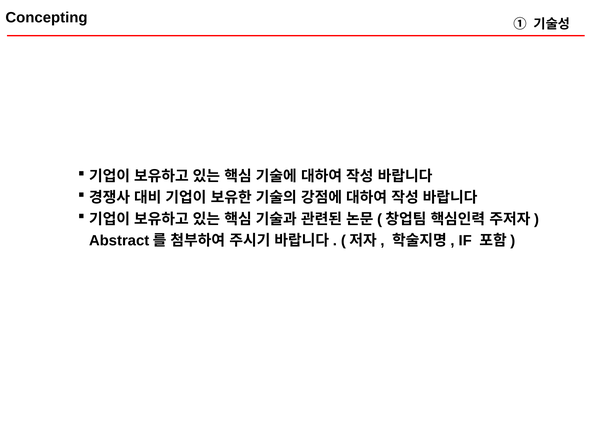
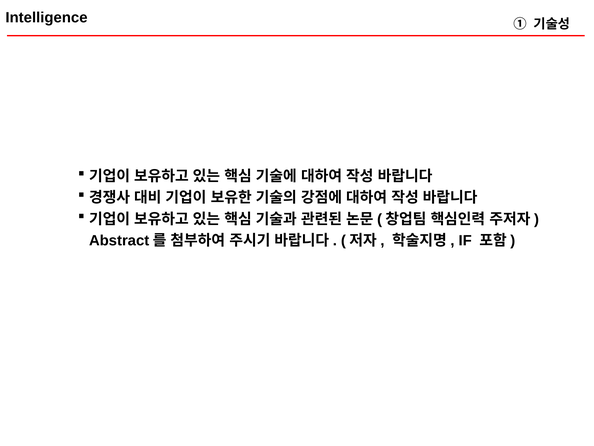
Concepting: Concepting -> Intelligence (46, 17)
